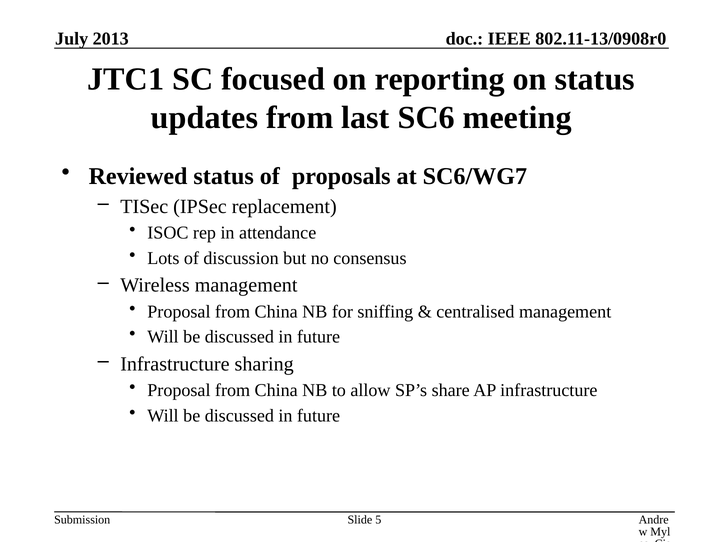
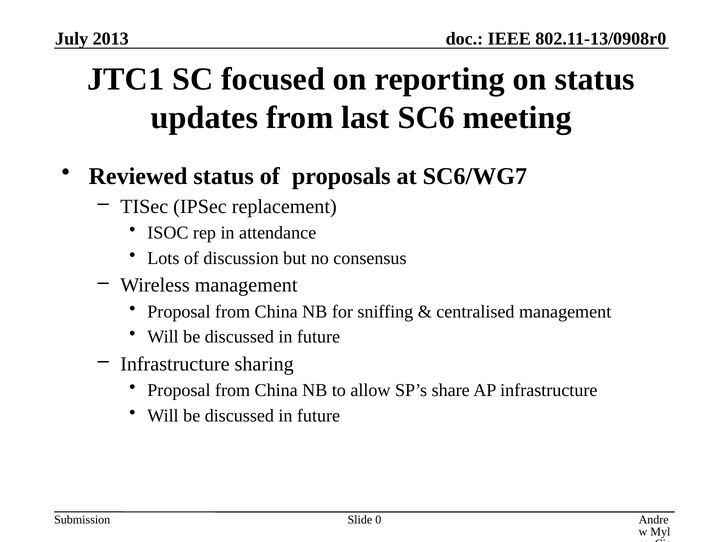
5: 5 -> 0 (378, 520)
